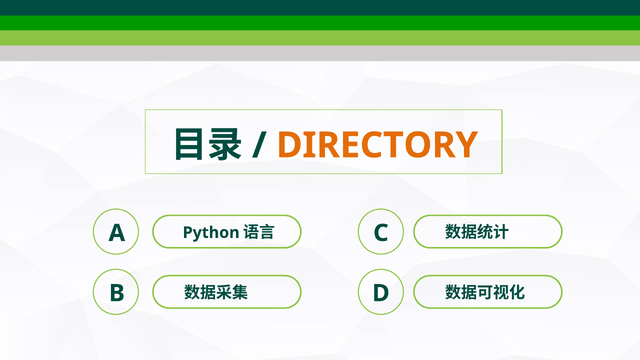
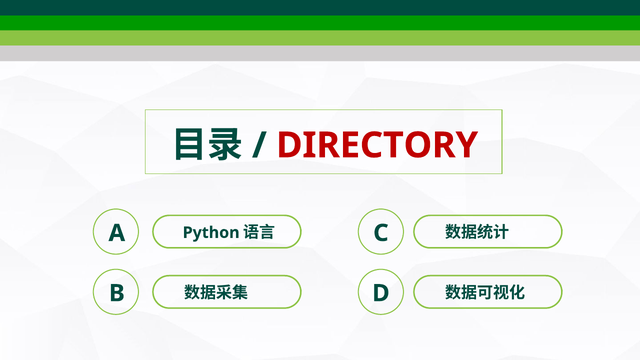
DIRECTORY colour: orange -> red (377, 145)
